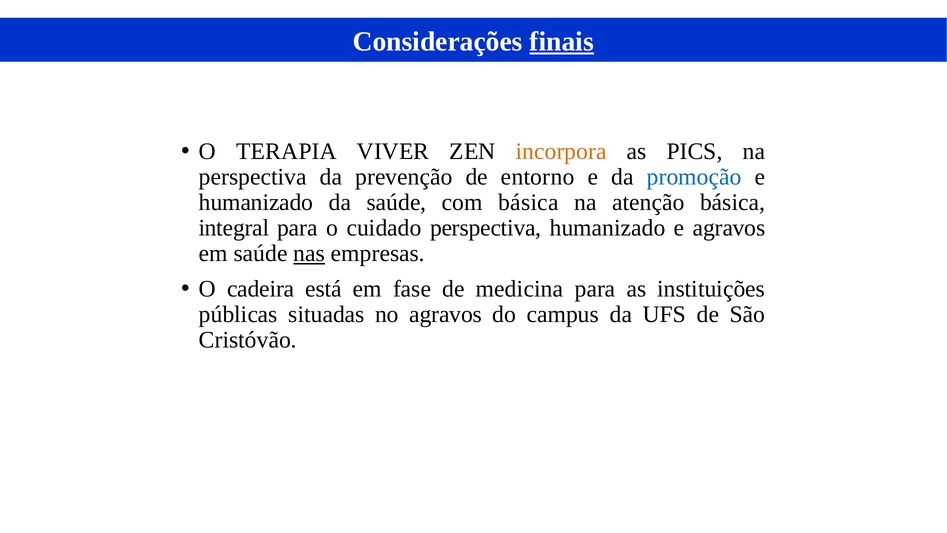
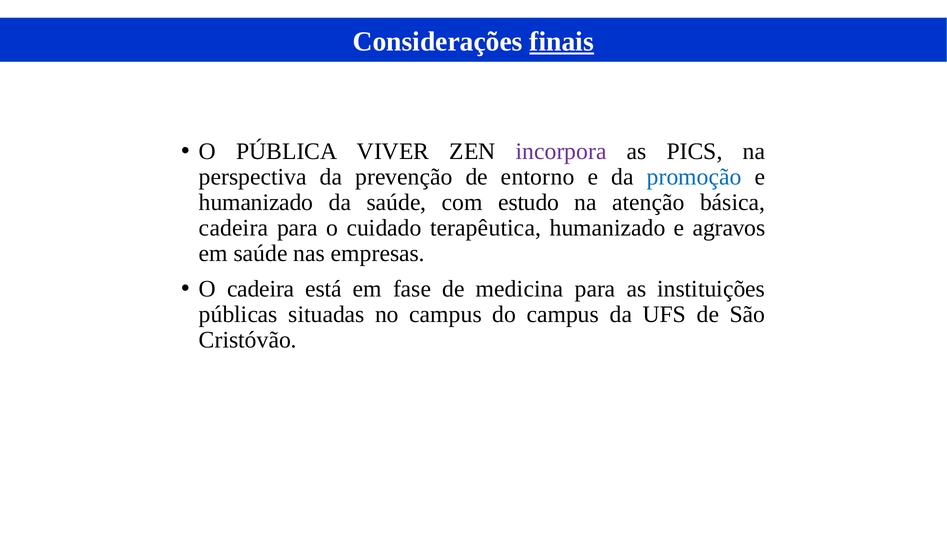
TERAPIA: TERAPIA -> PÚBLICA (287, 151)
incorpora colour: orange -> purple (561, 151)
com básica: básica -> estudo (529, 202)
integral: integral -> cadeira (234, 228)
cuidado perspectiva: perspectiva -> terapêutica (486, 228)
nas underline: present -> none (309, 253)
no agravos: agravos -> campus (446, 314)
